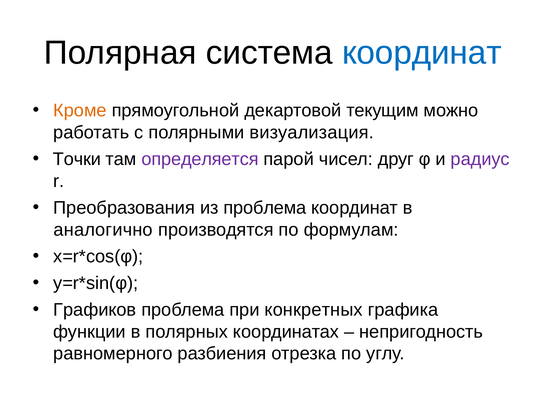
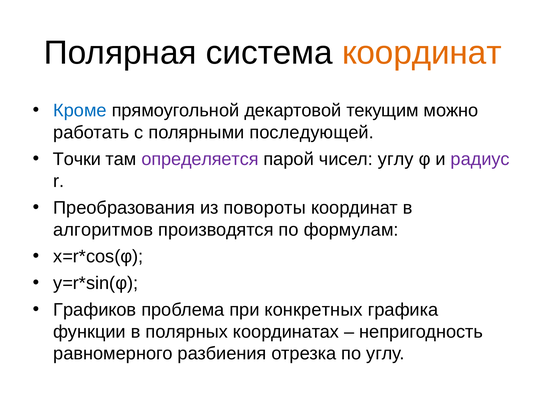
координат colour: blue -> orange (422, 53)
Кроме colour: orange -> blue (80, 110)
визуализация: визуализация -> последующей (312, 132)
чисел друг: друг -> углу (396, 159)
из проблема: проблема -> повороты (265, 208)
аналогично: аналогично -> алгоритмов (103, 229)
